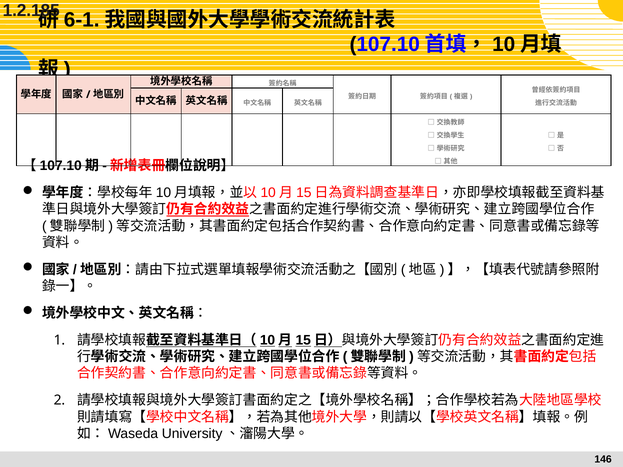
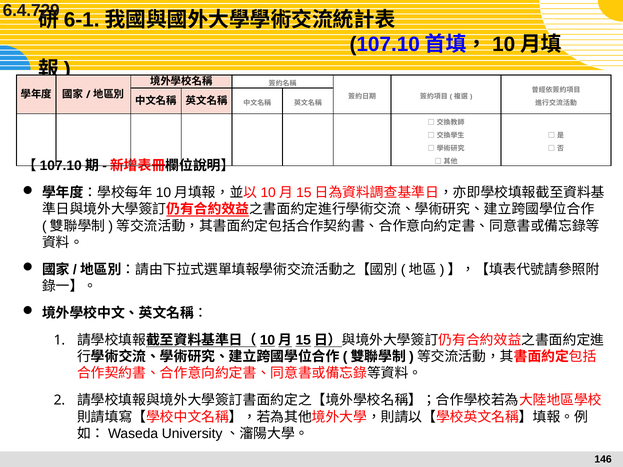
1.2.185: 1.2.185 -> 6.4.729 (31, 10)
